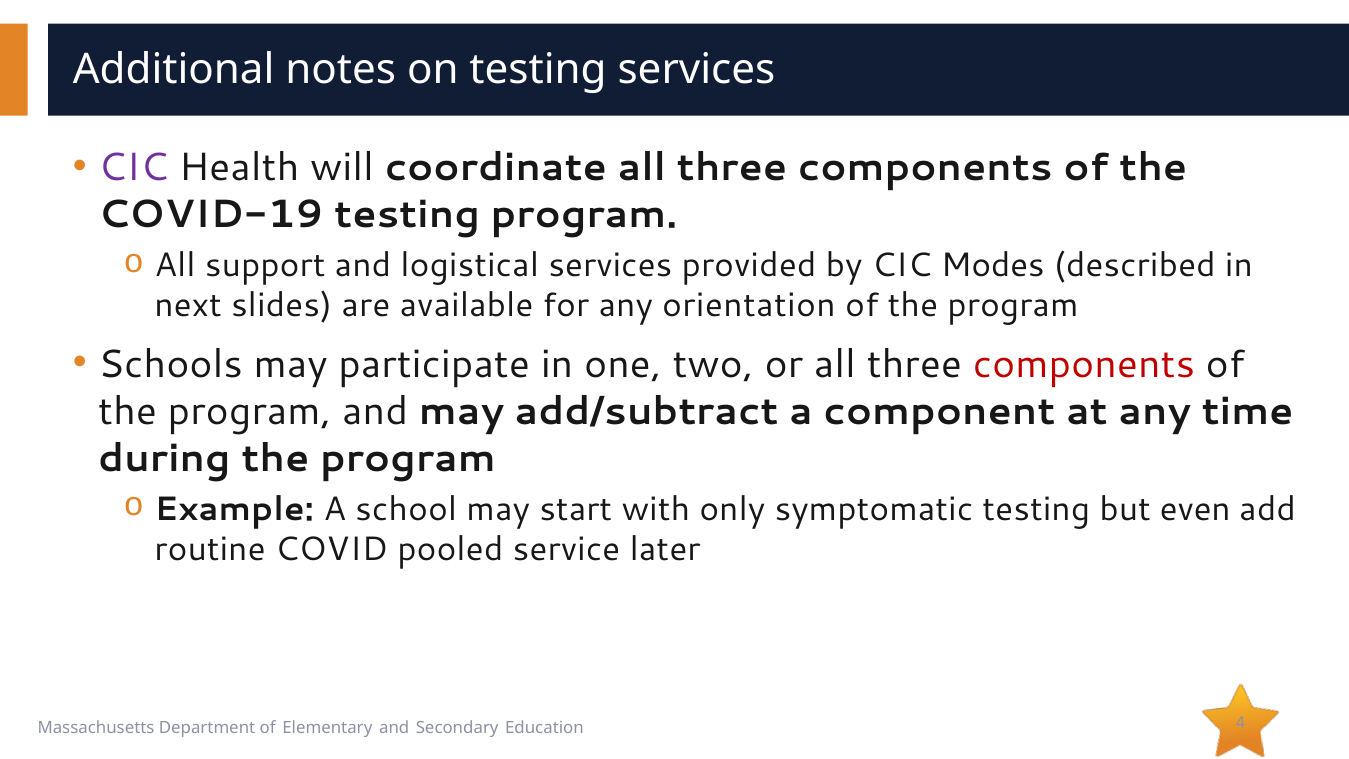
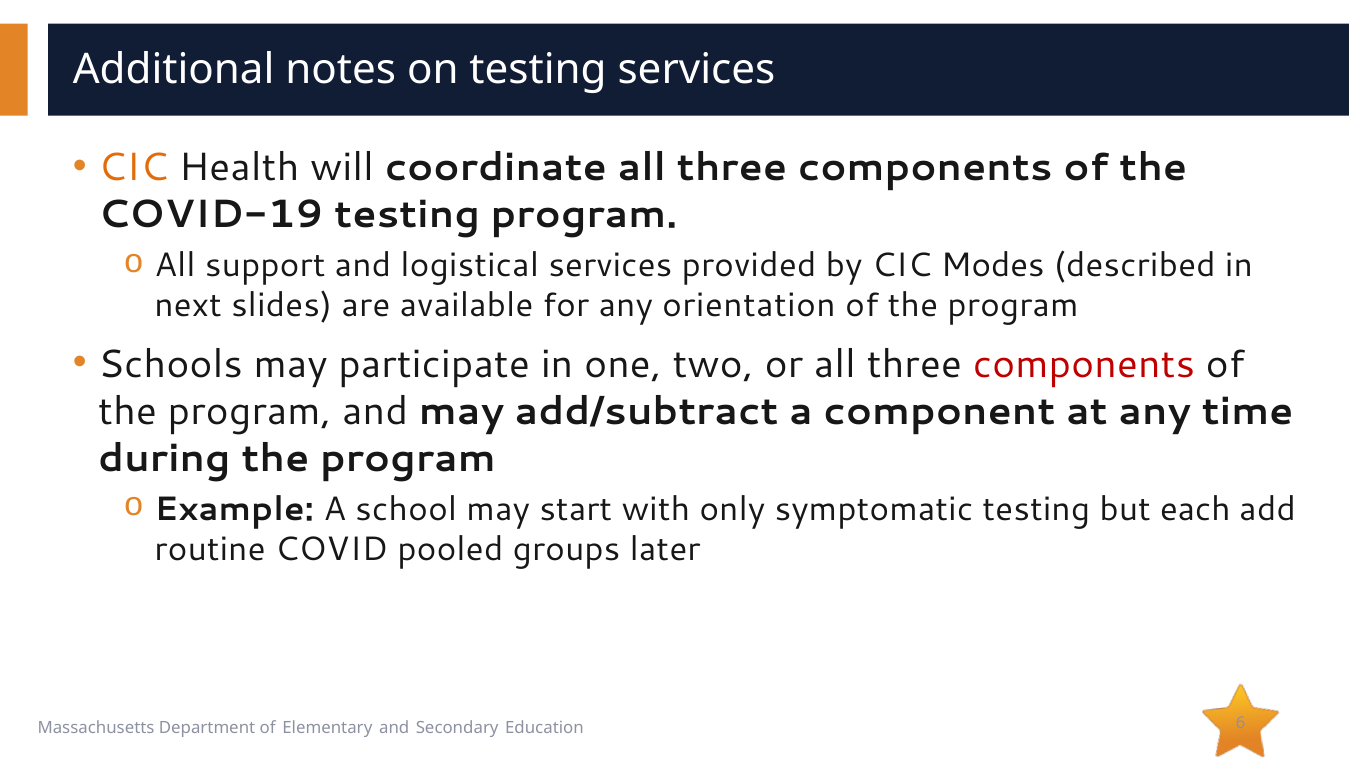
CIC colour: purple -> orange (133, 168)
even: even -> each (1195, 509)
service: service -> groups (567, 550)
4: 4 -> 6 (1241, 723)
